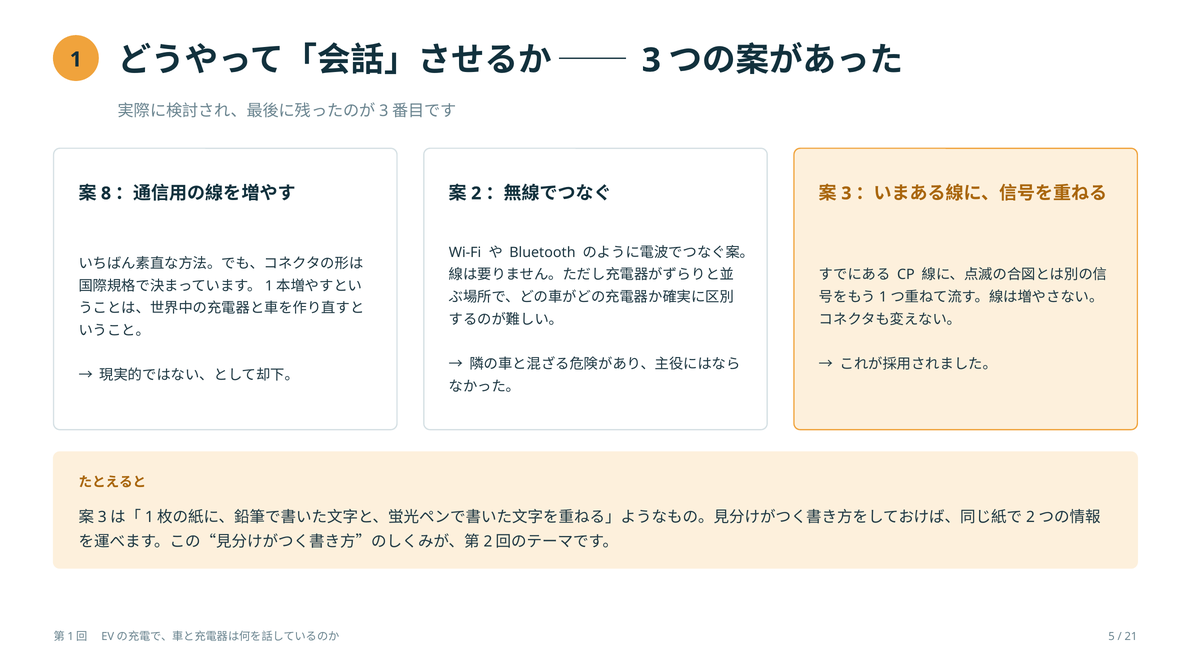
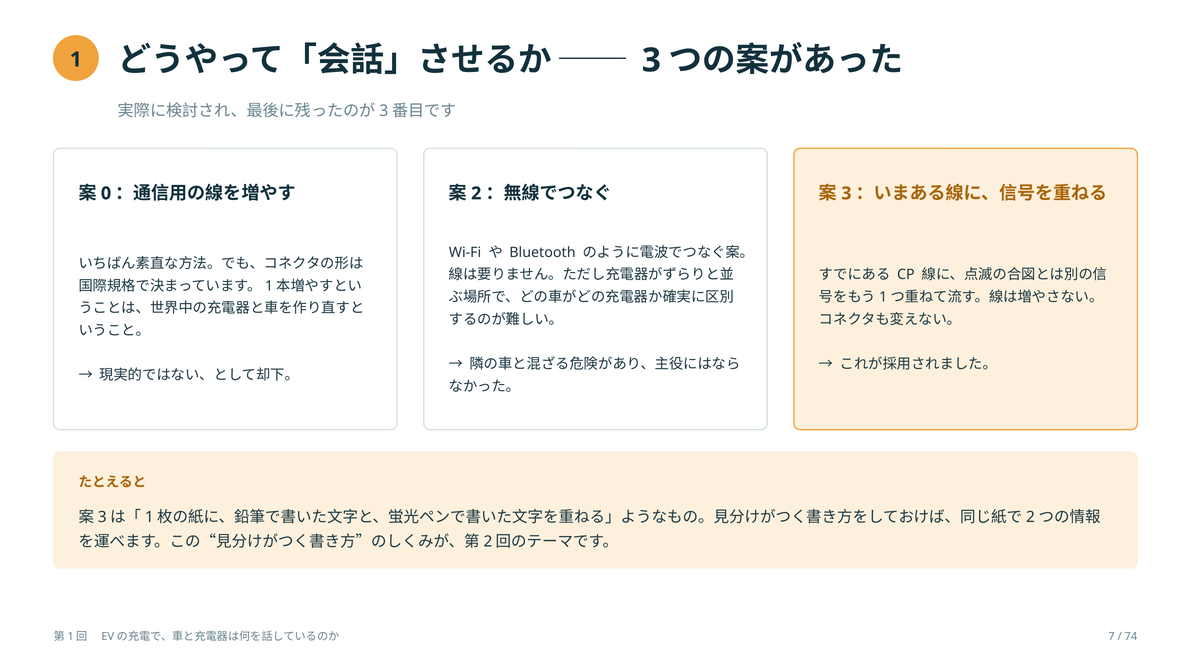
8: 8 -> 0 (106, 193)
5: 5 -> 7 (1111, 637)
21: 21 -> 74 (1131, 637)
